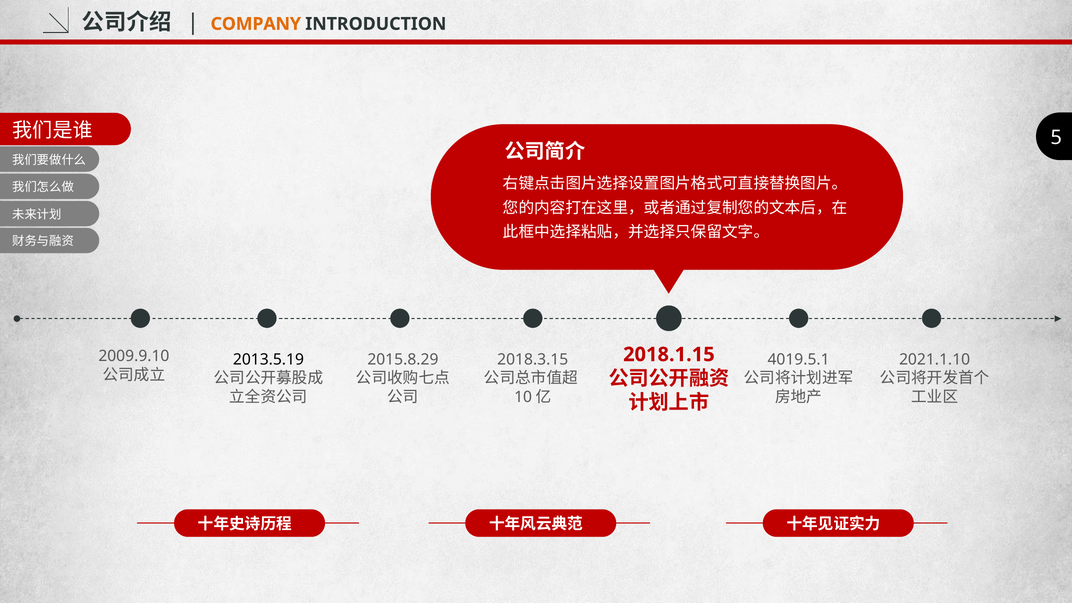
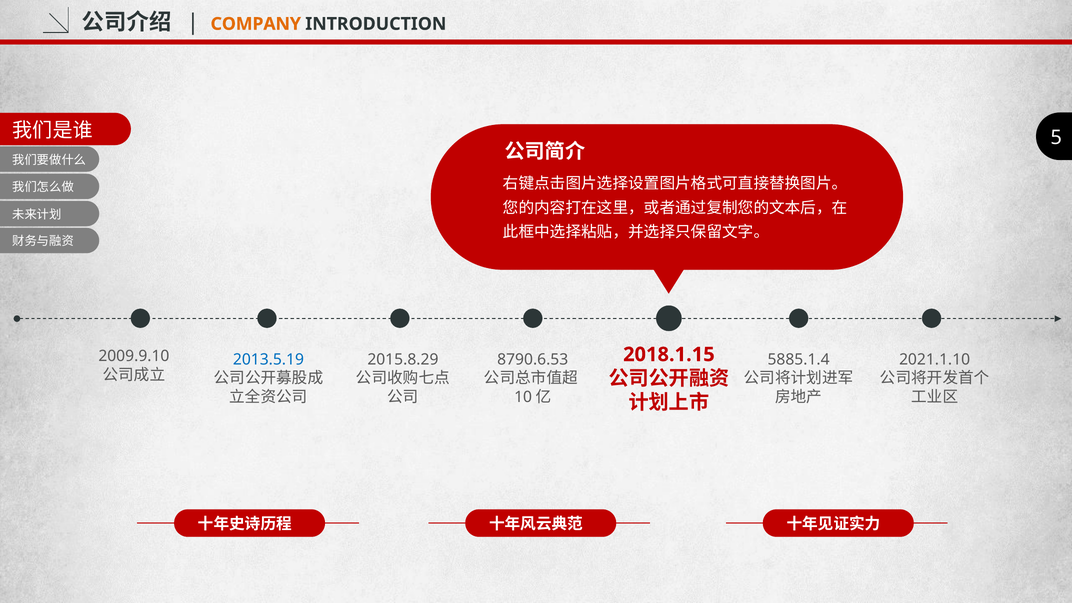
2013.5.19 colour: black -> blue (268, 359)
2018.3.15: 2018.3.15 -> 8790.6.53 (533, 359)
4019.5.1: 4019.5.1 -> 5885.1.4 (799, 359)
